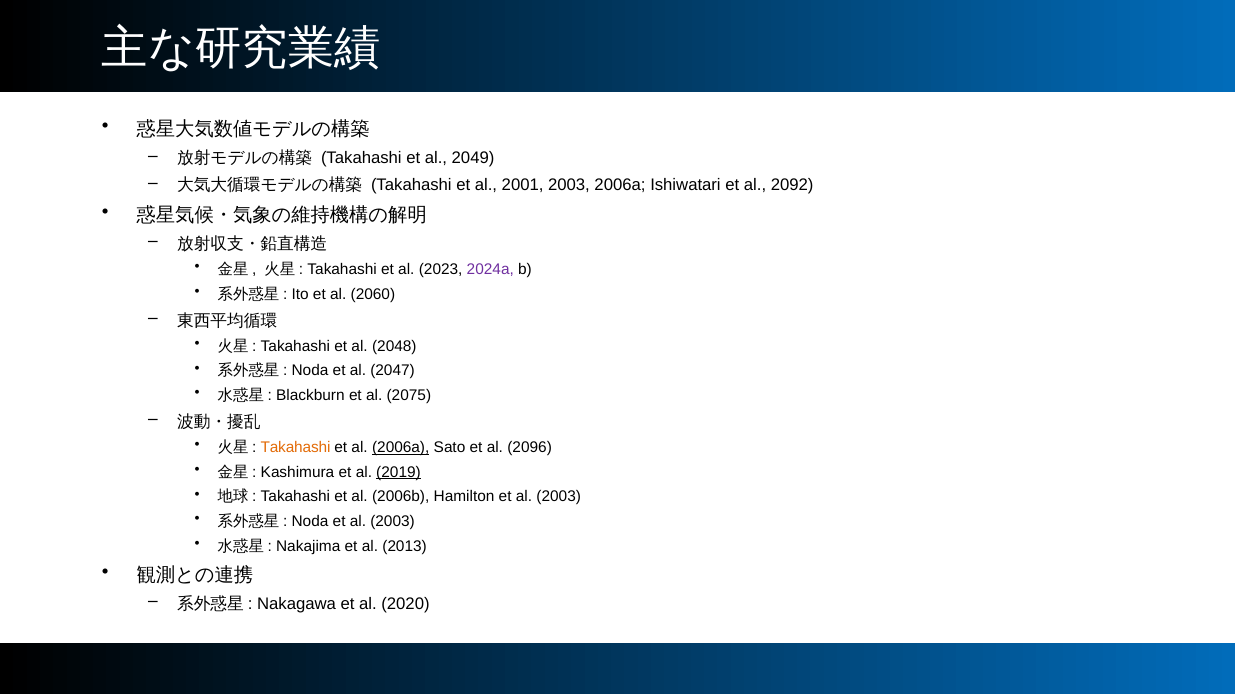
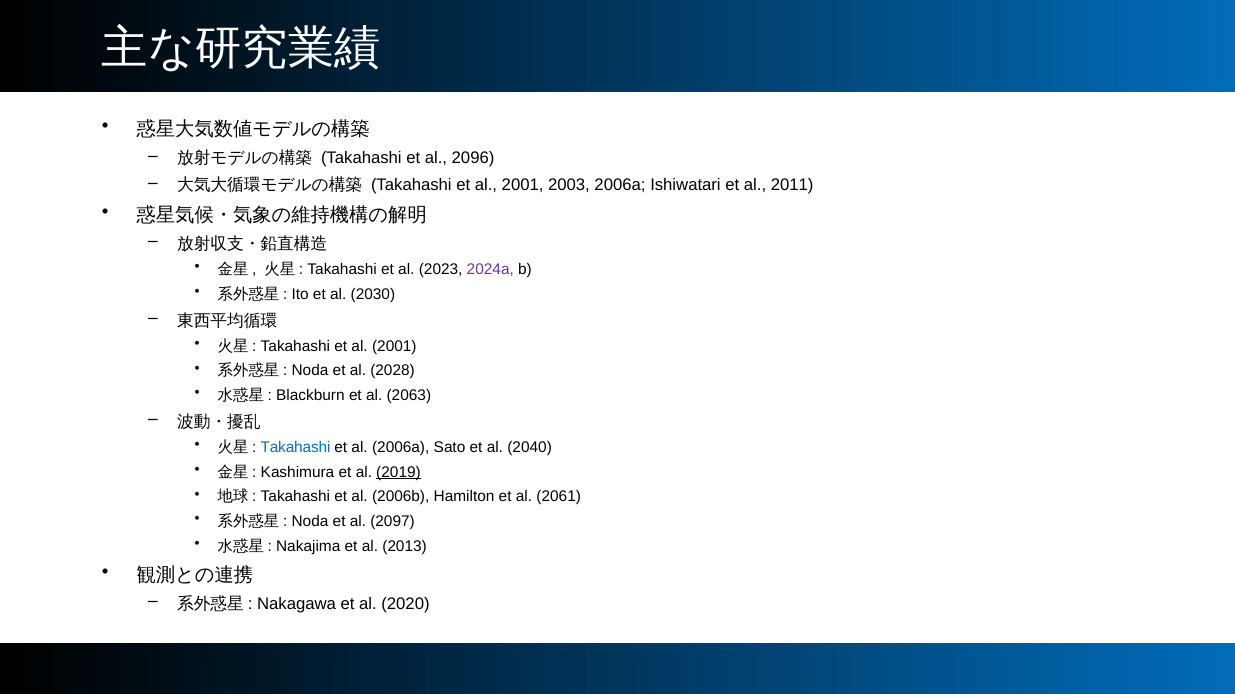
2049: 2049 -> 2096 (473, 158)
2092: 2092 -> 2011 (792, 186)
2060: 2060 -> 2030 (373, 294)
2048: 2048 -> 2001 (394, 346)
2047: 2047 -> 2028 (393, 371)
2075: 2075 -> 2063 (409, 396)
Takahashi colour: orange -> blue (295, 448)
2006a underline: present -> none (401, 448)
2096: 2096 -> 2040 (530, 448)
Hamilton et al 2003: 2003 -> 2061 (559, 497)
Noda et al 2003: 2003 -> 2097 (393, 522)
